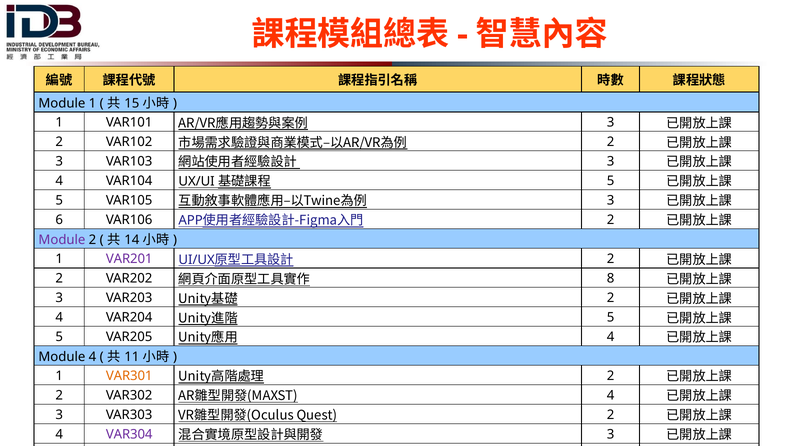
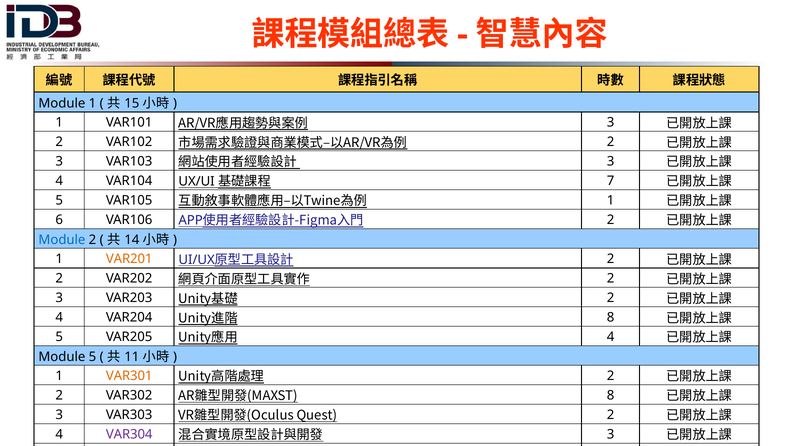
5: 5 -> 7 (611, 181)
3: 3 -> 1 (611, 200)
Module colour: purple -> blue (62, 240)
VAR201 colour: purple -> orange (129, 259)
8: 8 -> 2 (611, 278)
5: 5 -> 8 (611, 317)
Module 4: 4 -> 5 (93, 357)
4: 4 -> 8 (611, 395)
